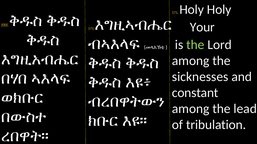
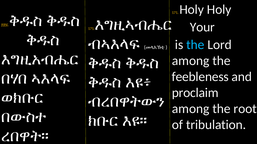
the colour: light green -> light blue (195, 45)
sicknesses: sicknesses -> feebleness (200, 77)
constant: constant -> proclaim (195, 93)
lead: lead -> root (245, 109)
